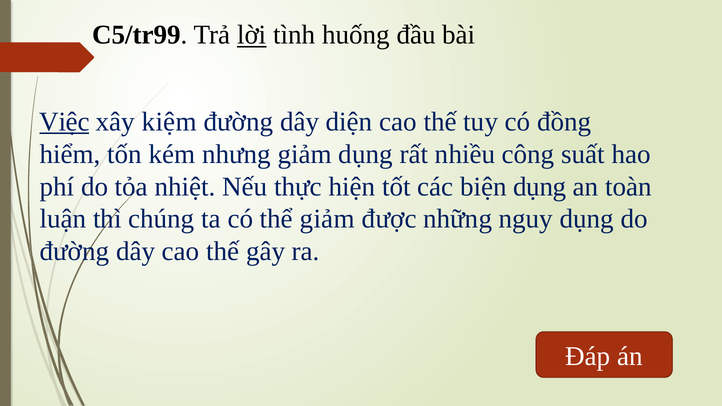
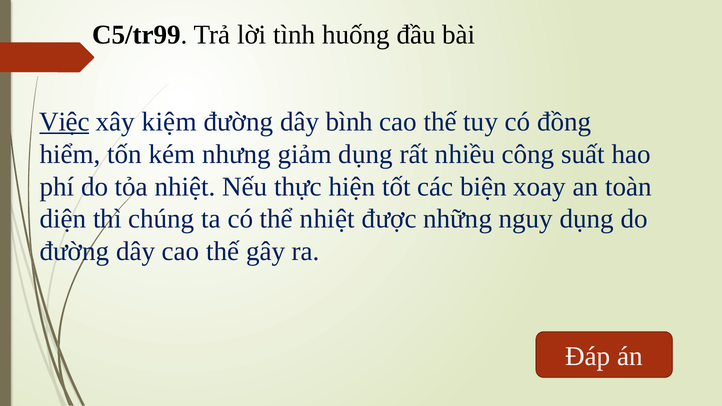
lời underline: present -> none (252, 35)
diện: diện -> bình (349, 122)
biện dụng: dụng -> xoay (540, 187)
luận: luận -> diện (63, 219)
thể giảm: giảm -> nhiệt (327, 219)
